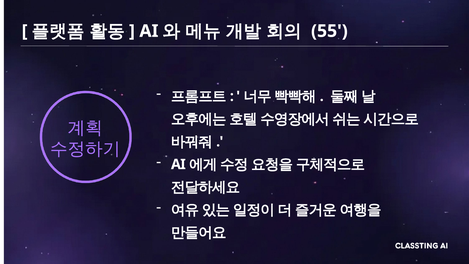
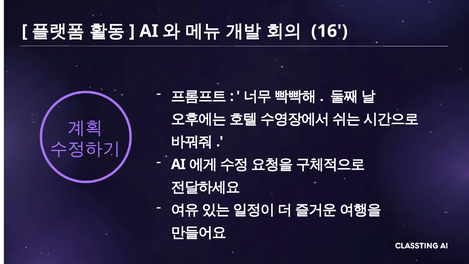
55: 55 -> 16 (329, 31)
